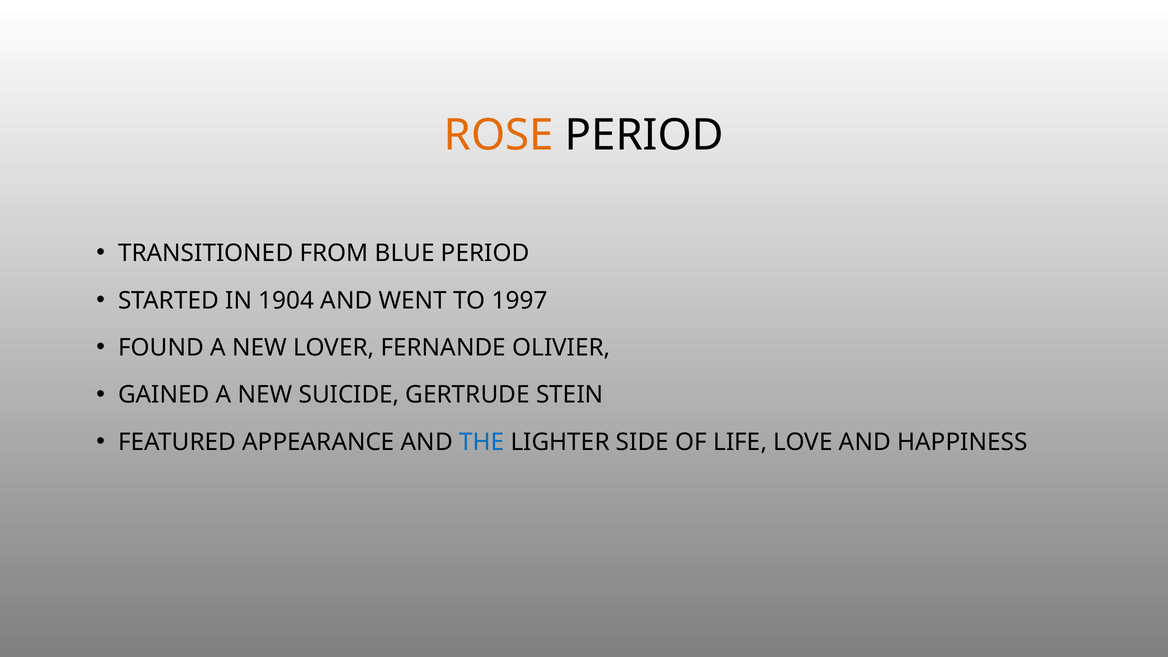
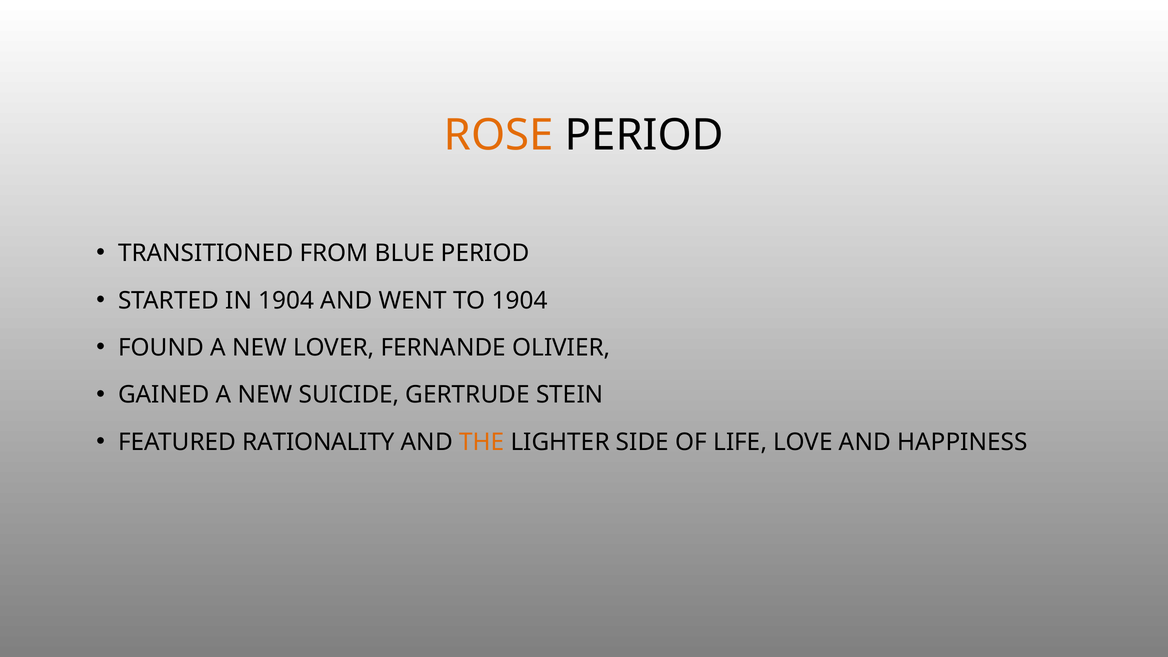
TO 1997: 1997 -> 1904 (520, 300)
APPEARANCE: APPEARANCE -> RATIONALITY (319, 442)
THE colour: blue -> orange (482, 442)
